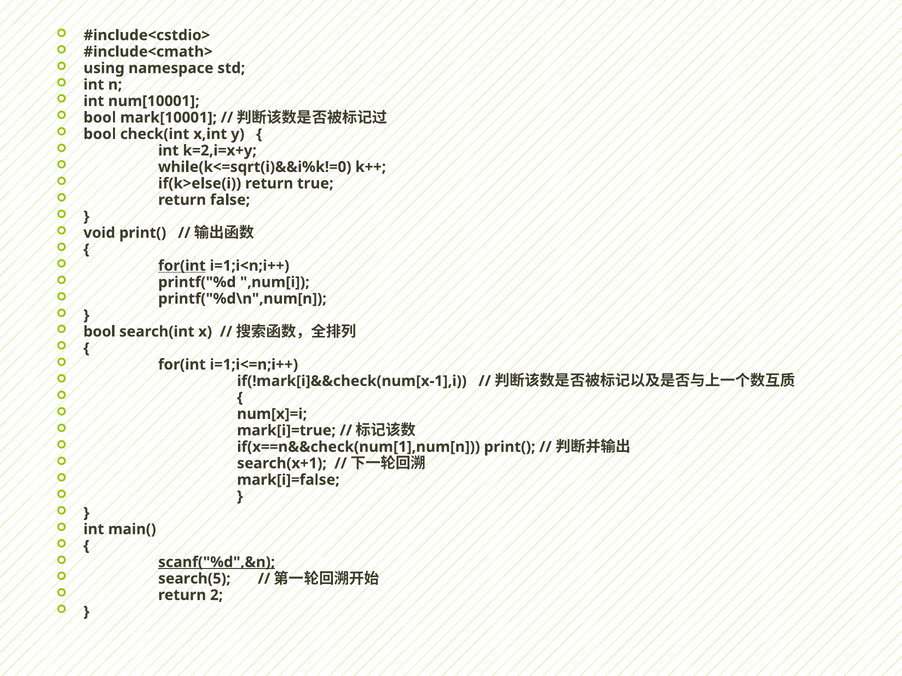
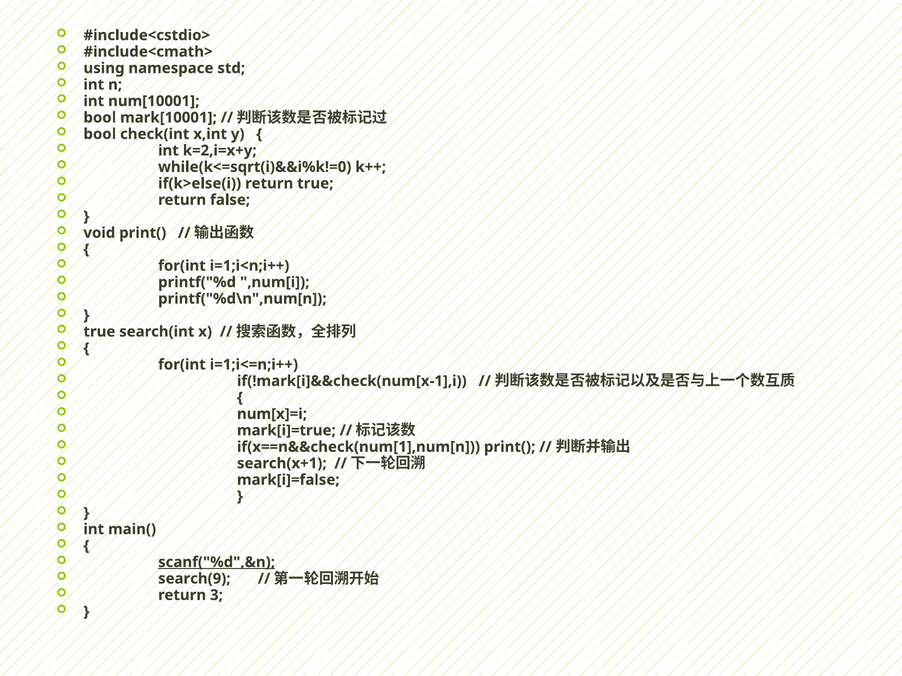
for(int underline: present -> none (182, 266)
bool: bool -> true (99, 332)
search(5: search(5 -> search(9 (194, 579)
2: 2 -> 3 (216, 596)
